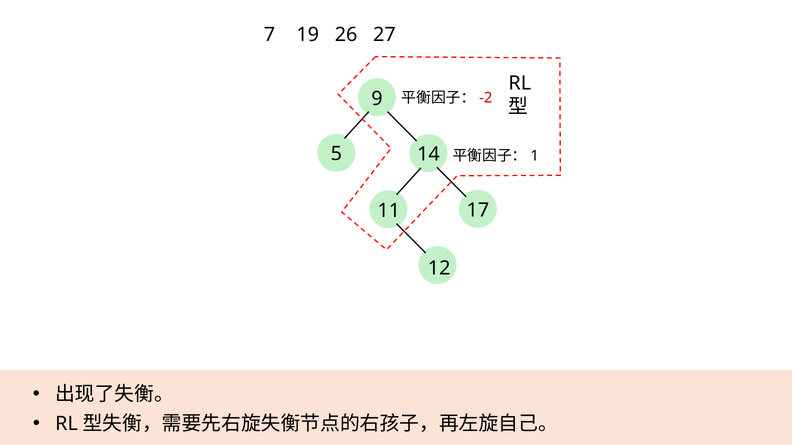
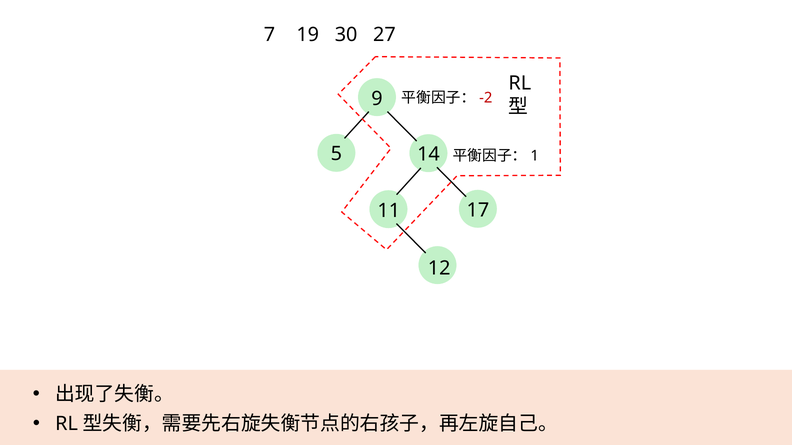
26: 26 -> 30 (346, 35)
